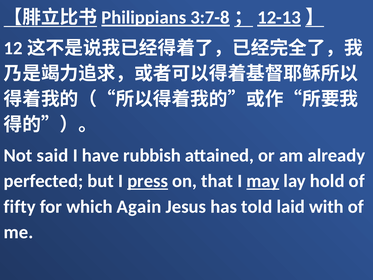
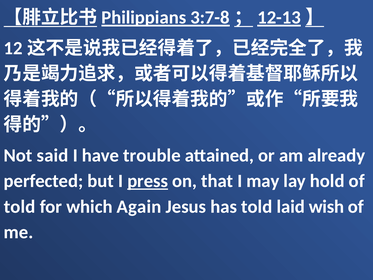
rubbish: rubbish -> trouble (152, 155)
may underline: present -> none (263, 181)
fifty: fifty -> told (20, 206)
with: with -> wish (326, 206)
